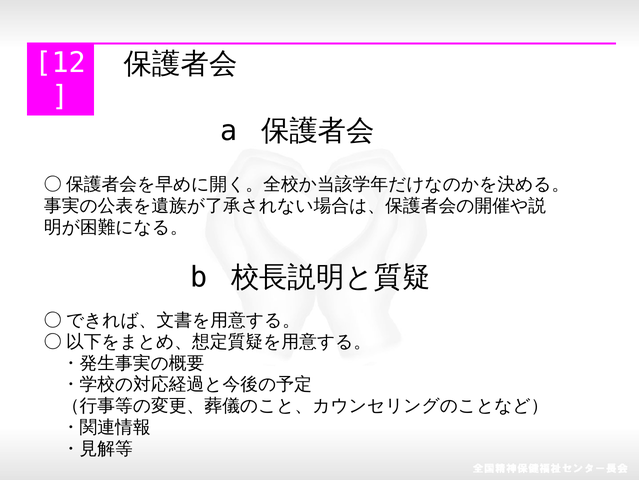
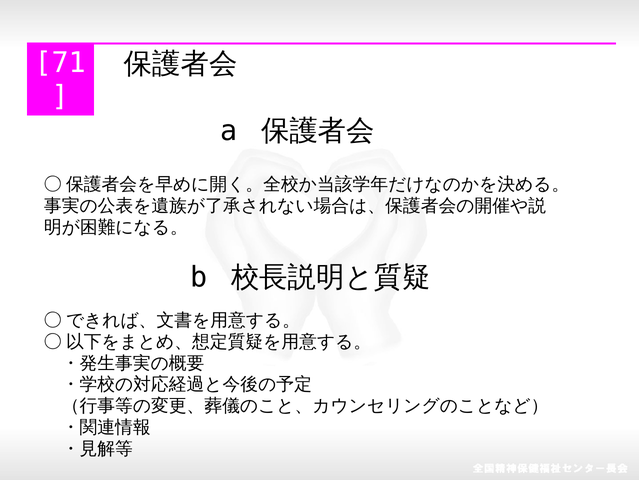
12: 12 -> 71 (60, 63)
